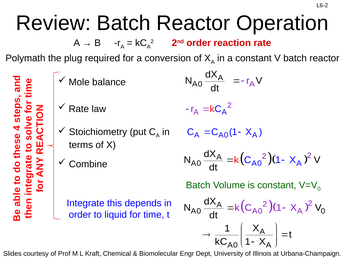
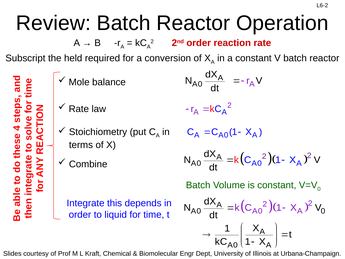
Polymath: Polymath -> Subscript (25, 58)
plug: plug -> held (73, 58)
